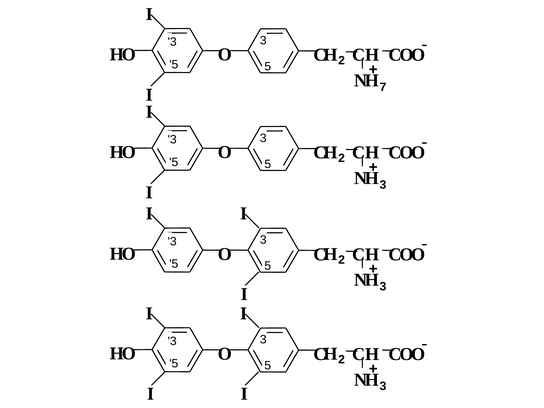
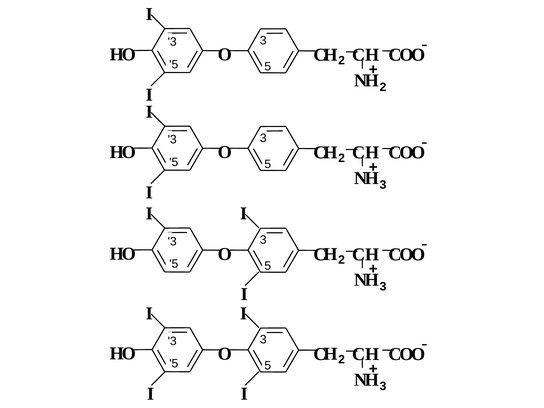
7: 7 -> 2 (383, 87)
